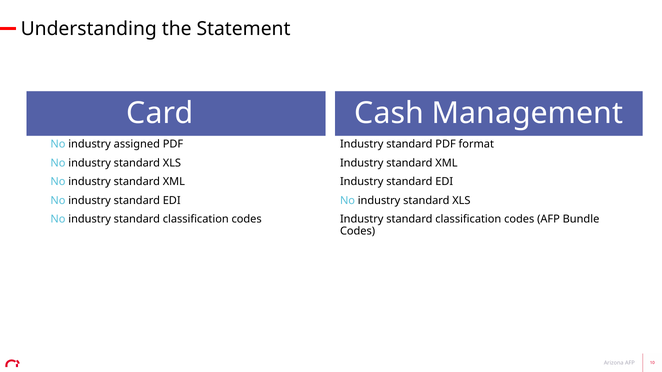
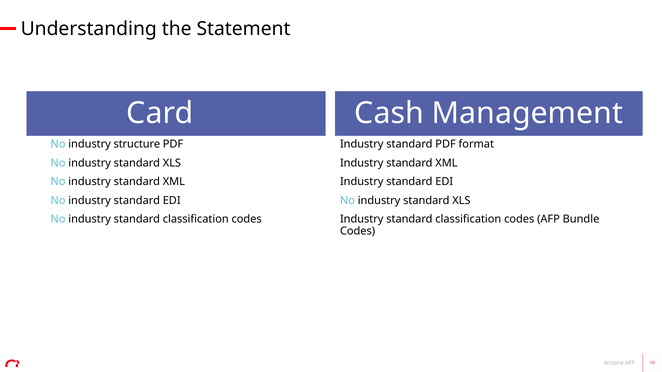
assigned: assigned -> structure (137, 144)
